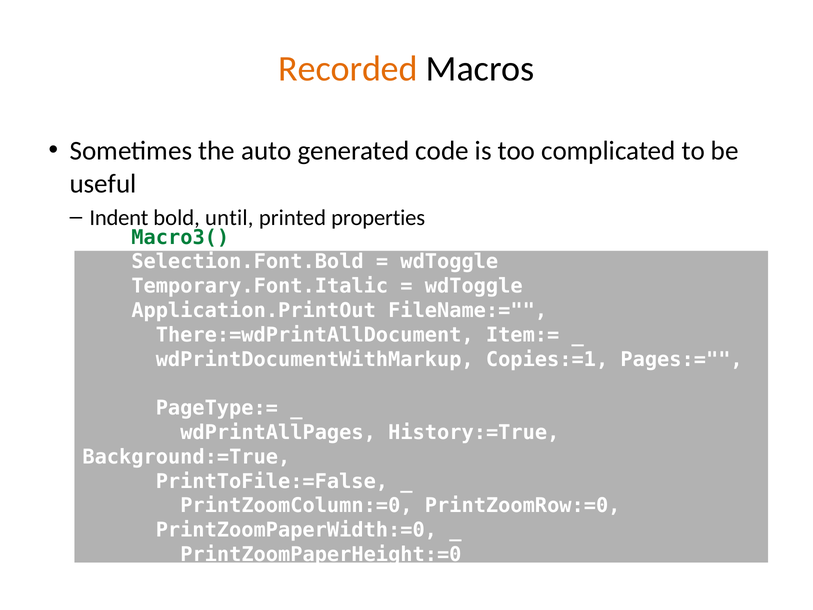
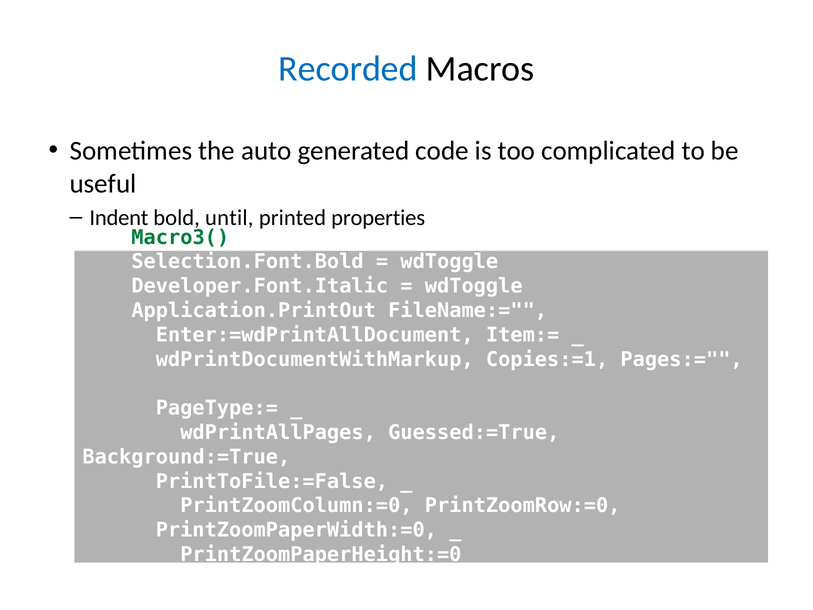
Recorded colour: orange -> blue (348, 69)
Temporary.Font.Italic: Temporary.Font.Italic -> Developer.Font.Italic (260, 286)
There:=wdPrintAllDocument: There:=wdPrintAllDocument -> Enter:=wdPrintAllDocument (315, 335)
History:=True: History:=True -> Guessed:=True (474, 432)
